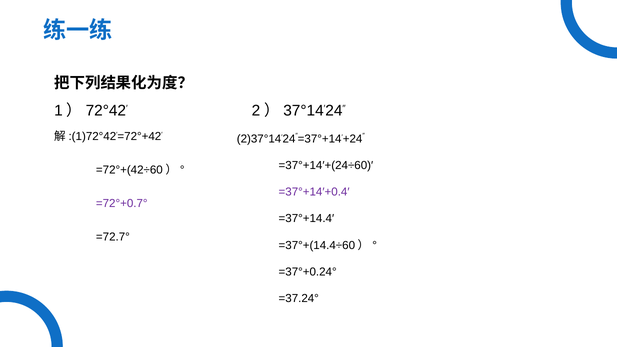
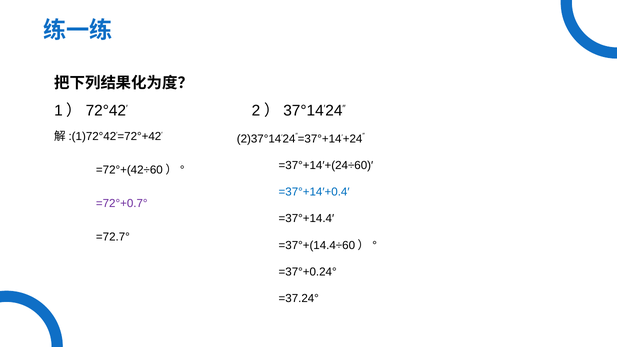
=37°+14′+0.4′ colour: purple -> blue (314, 192)
